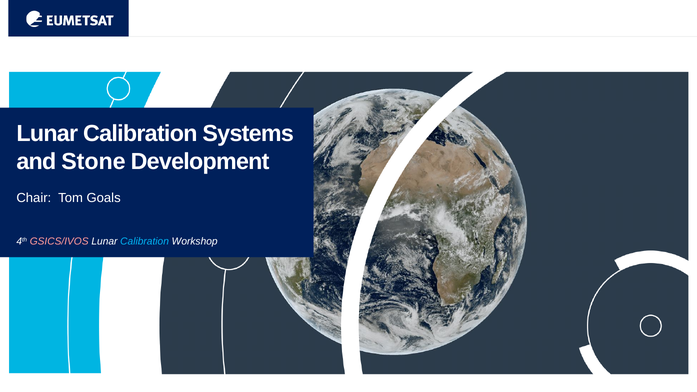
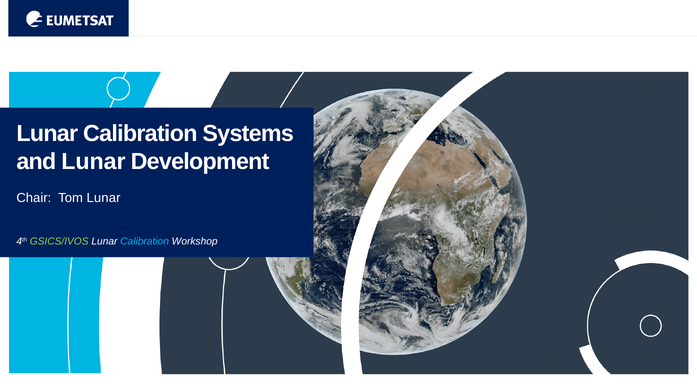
and Stone: Stone -> Lunar (93, 161)
Tom Goals: Goals -> Lunar (104, 198)
GSICS/IVOS colour: pink -> light green (59, 242)
